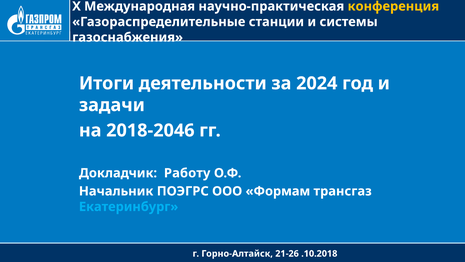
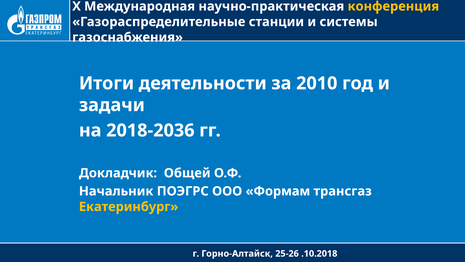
2024: 2024 -> 2010 (317, 83)
2018-2046: 2018-2046 -> 2018-2036 (150, 130)
Работу: Работу -> Общей (187, 173)
Екатеринбург colour: light blue -> yellow (129, 206)
21-26: 21-26 -> 25-26 (287, 253)
